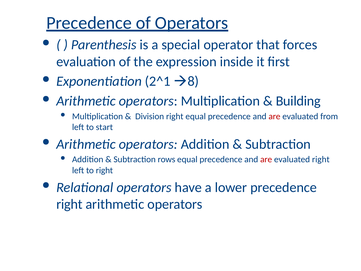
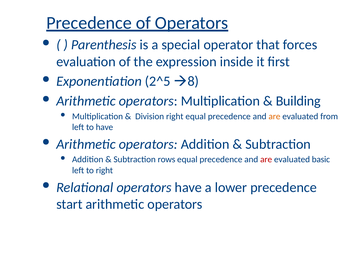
2^1: 2^1 -> 2^5 (158, 81)
are colour: red -> orange (274, 116)
to start: start -> have (104, 127)
evaluated right: right -> basic (321, 159)
right: right -> start (69, 204)
